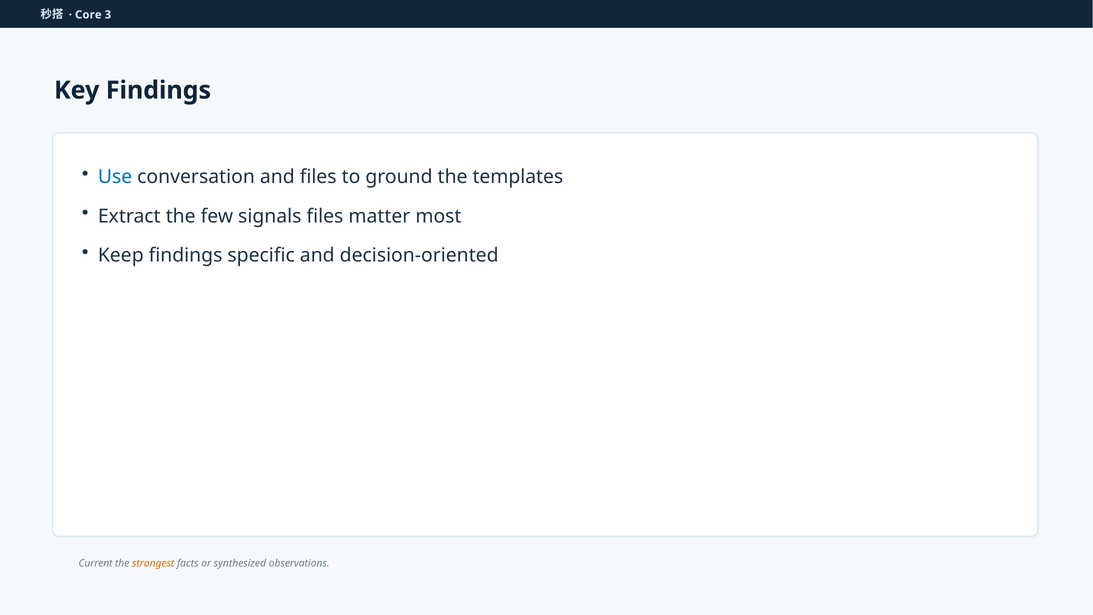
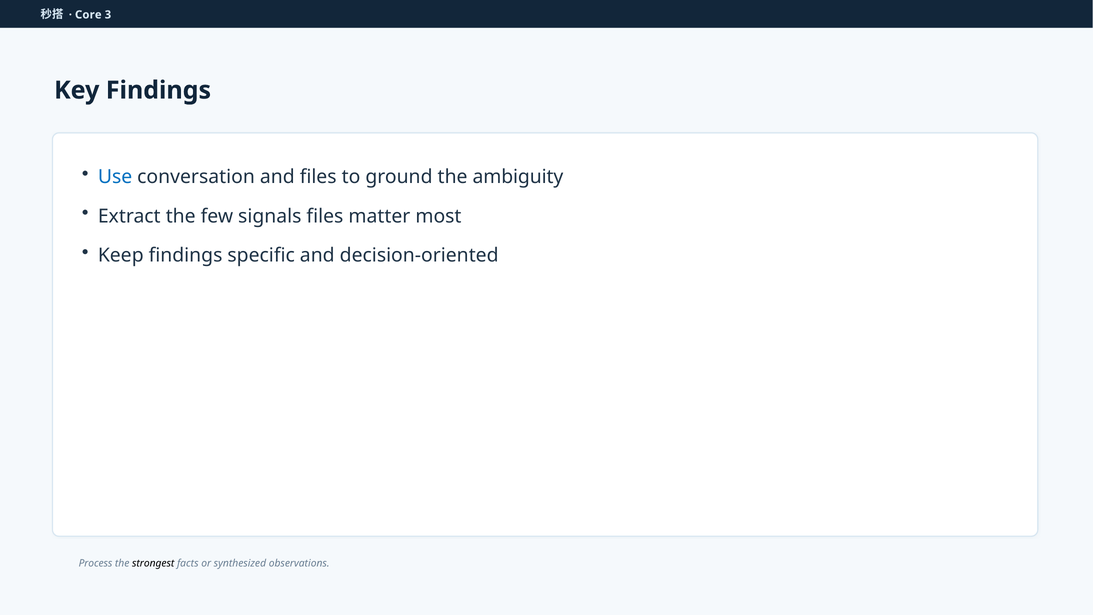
templates: templates -> ambiguity (518, 177)
Current: Current -> Process (96, 563)
strongest colour: orange -> black (153, 563)
